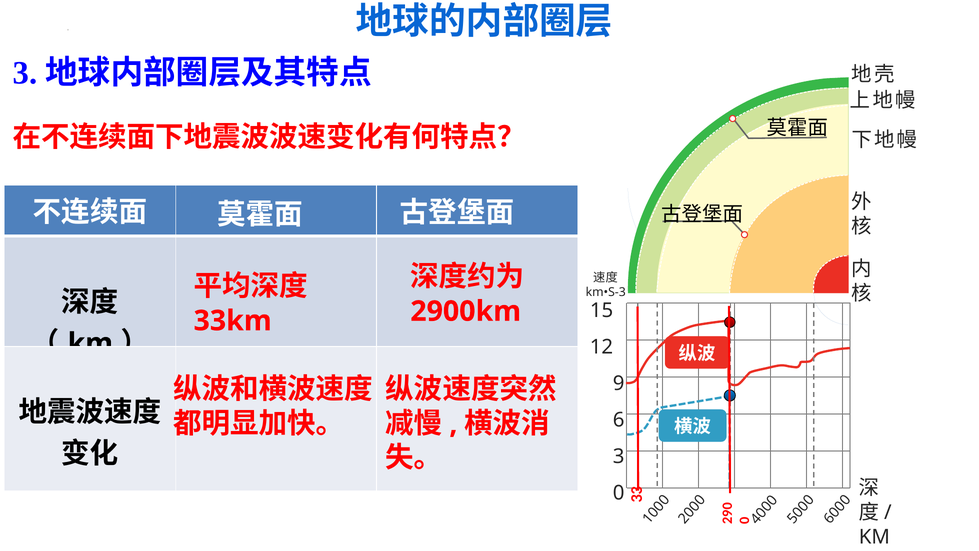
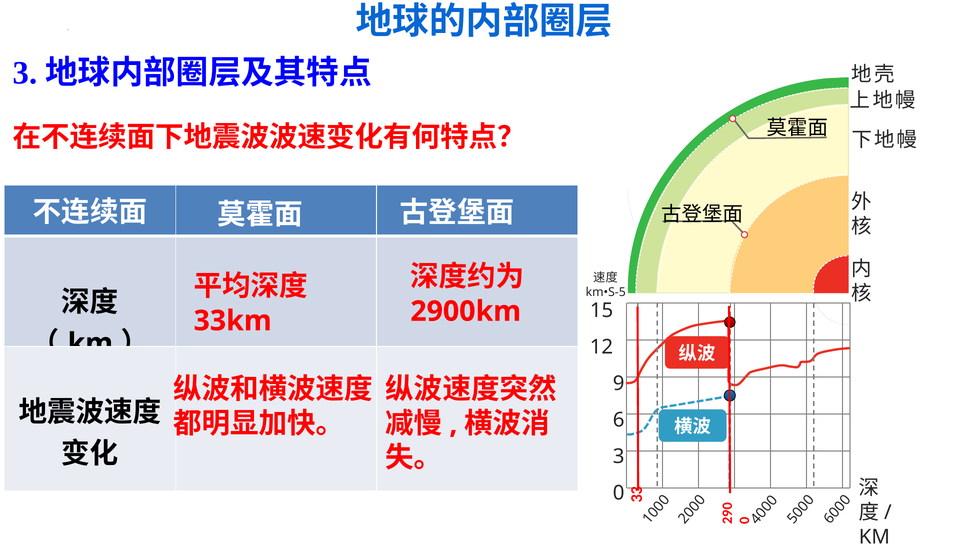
km•S-3: km•S-3 -> km•S-5 (606, 292)
